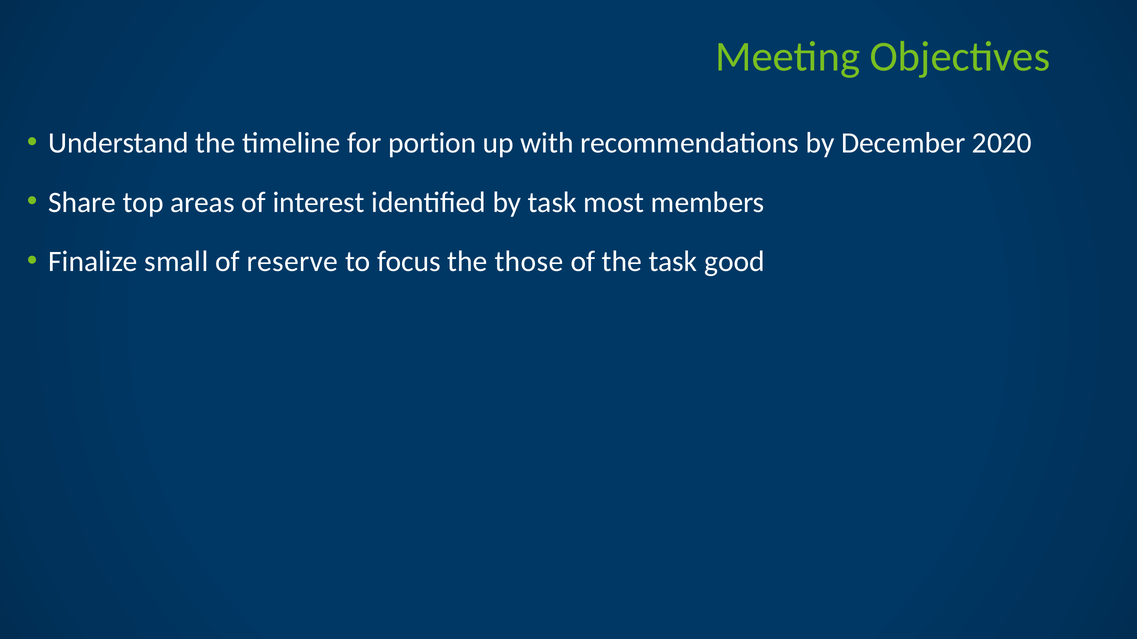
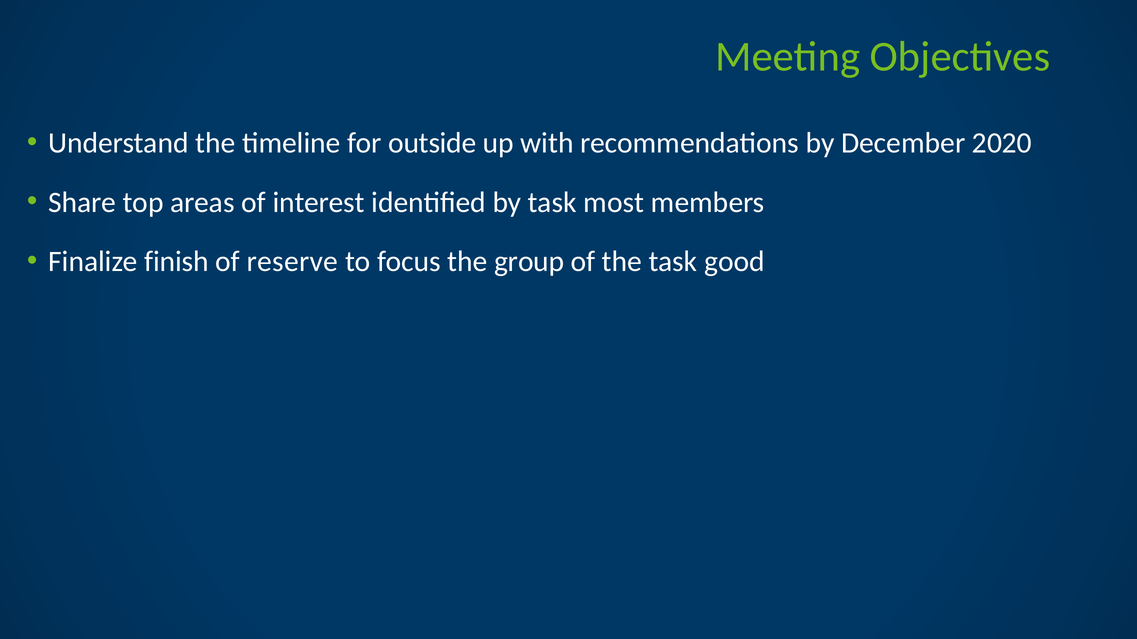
portion: portion -> outside (432, 143)
small: small -> finish (176, 262)
those: those -> group (529, 262)
